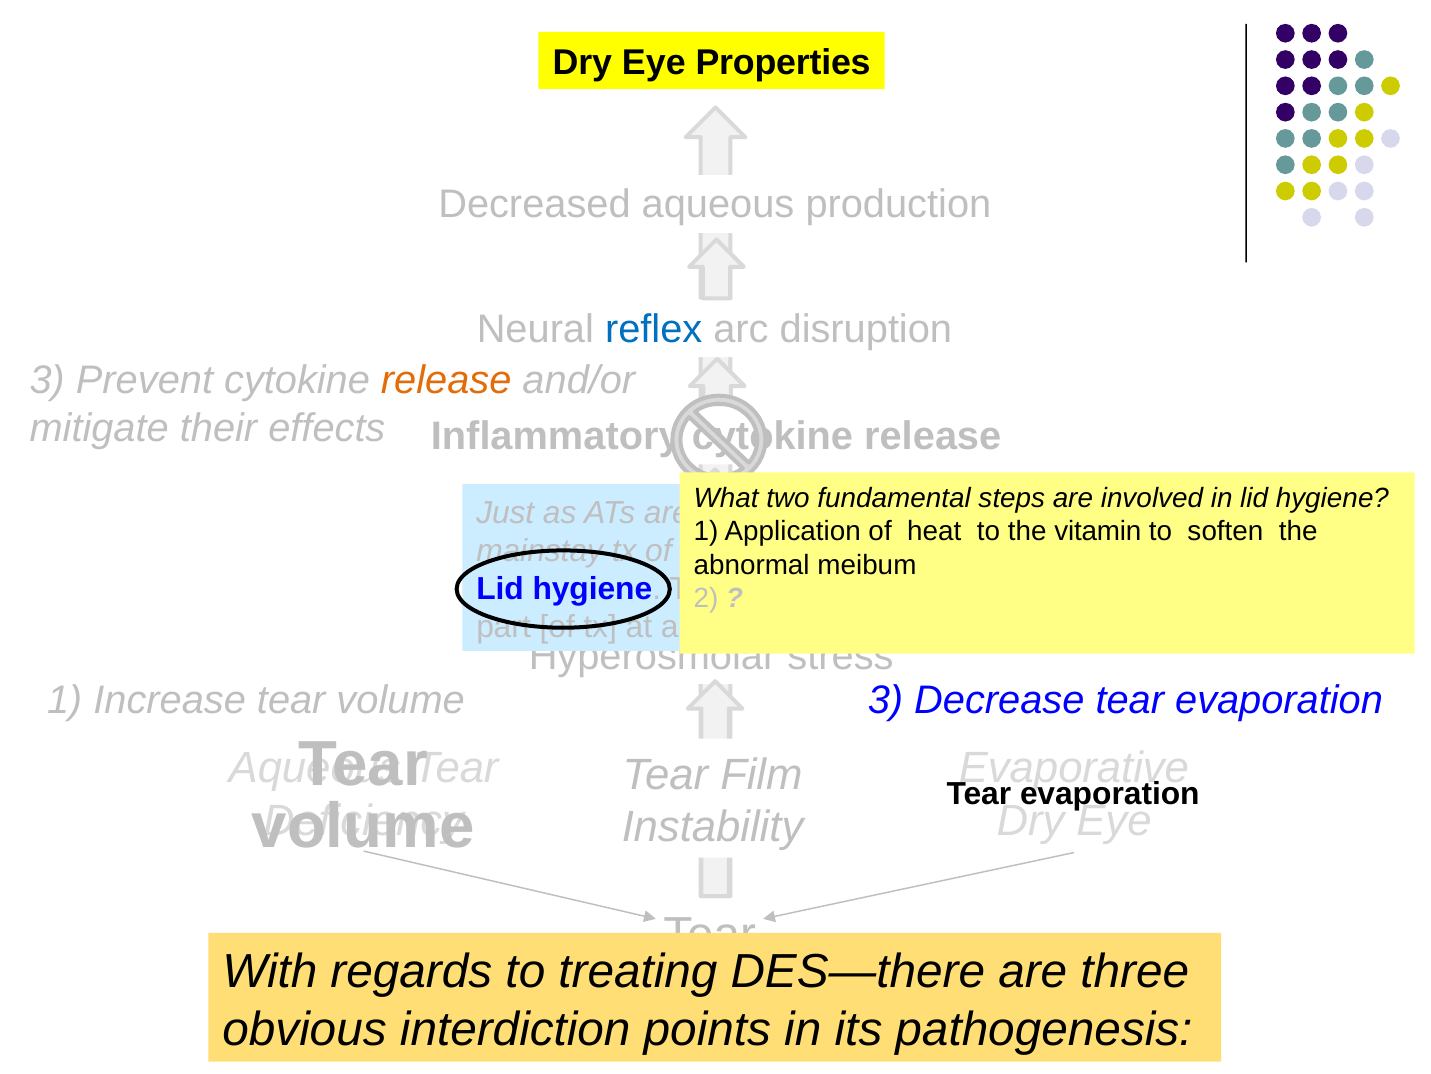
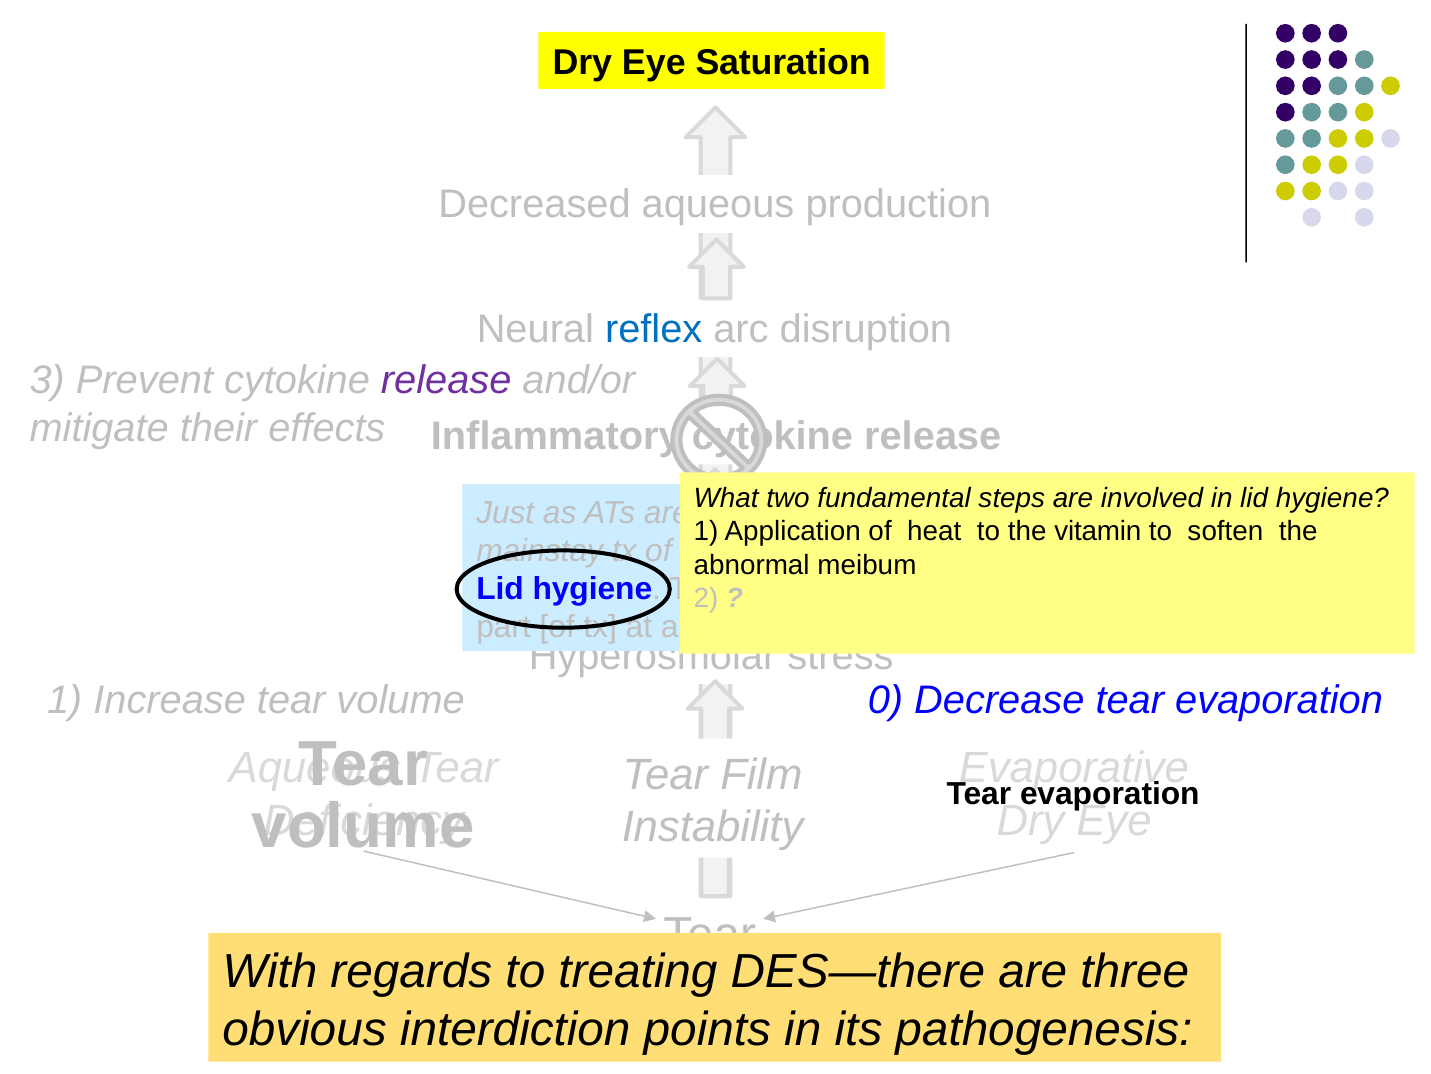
Properties: Properties -> Saturation (783, 63)
release colour: orange -> purple (446, 380)
volume 3: 3 -> 0 (885, 700)
